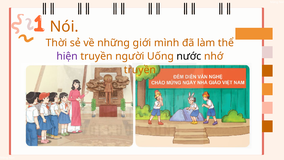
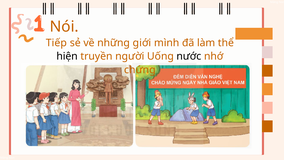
Thời: Thời -> Tiếp (56, 43)
hiện colour: purple -> black (67, 56)
truyền: truyền -> chứng (140, 70)
